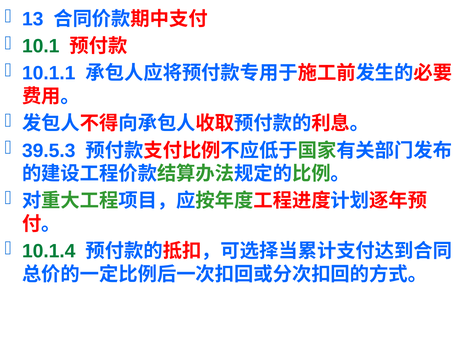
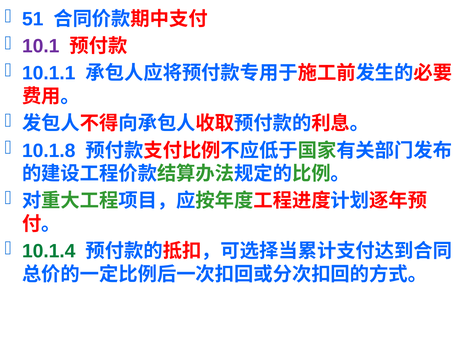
13: 13 -> 51 (33, 19)
10.1 colour: green -> purple (41, 46)
39.5.3: 39.5.3 -> 10.1.8 (49, 150)
